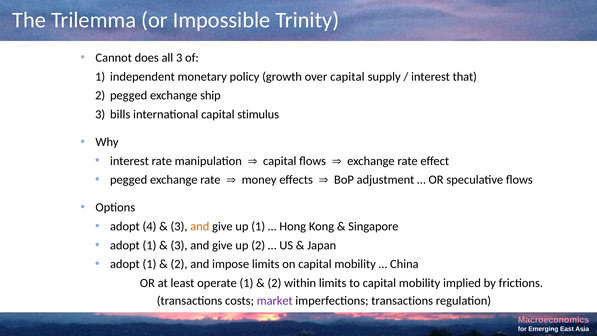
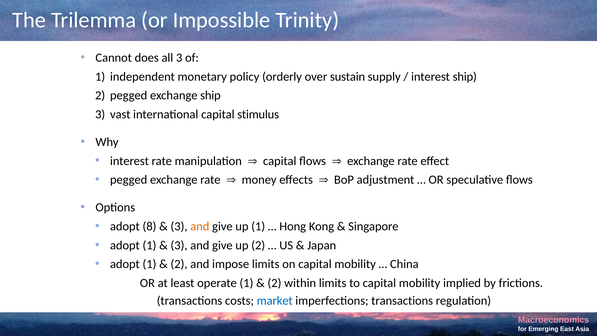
growth: growth -> orderly (282, 77)
over capital: capital -> sustain (348, 77)
interest that: that -> ship (465, 77)
bills: bills -> vast (120, 114)
4: 4 -> 8 (149, 226)
market colour: purple -> blue (275, 301)
